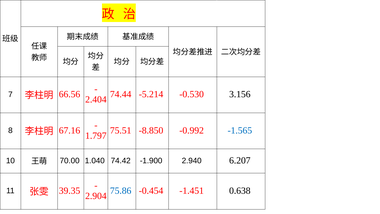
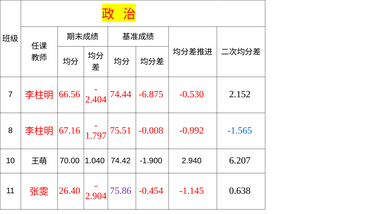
-5.214: -5.214 -> -6.875 (151, 94)
3.156: 3.156 -> 2.152 (240, 94)
-8.850: -8.850 -> -0.008 (151, 130)
75.86 colour: blue -> purple (121, 191)
-1.451: -1.451 -> -1.145 (192, 191)
39.35: 39.35 -> 26.40 (70, 191)
